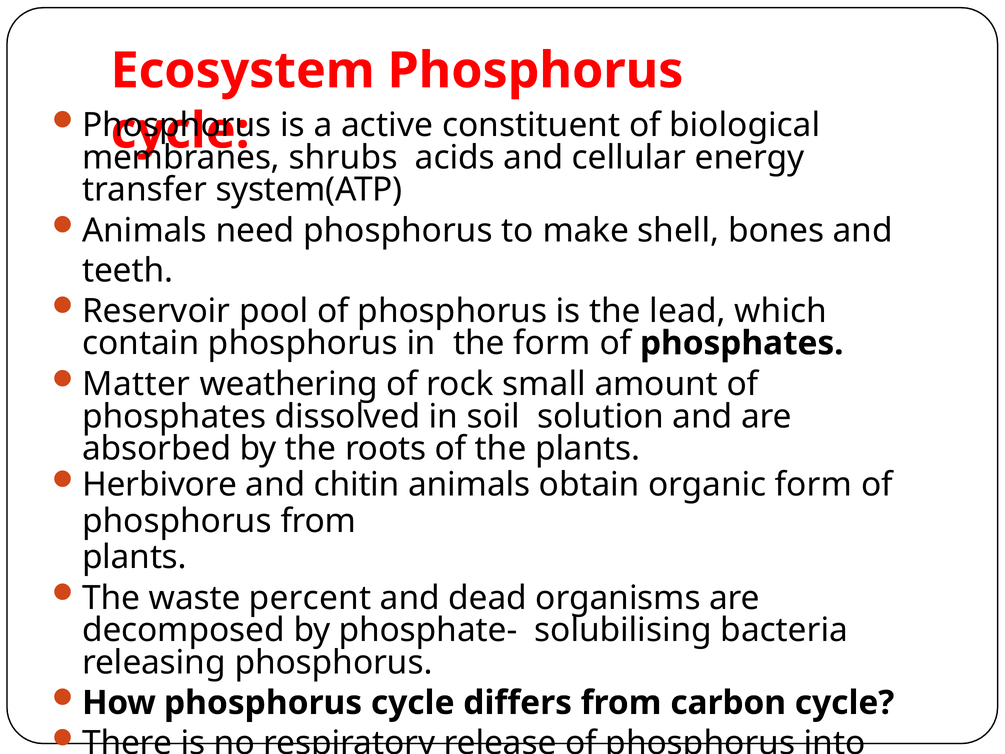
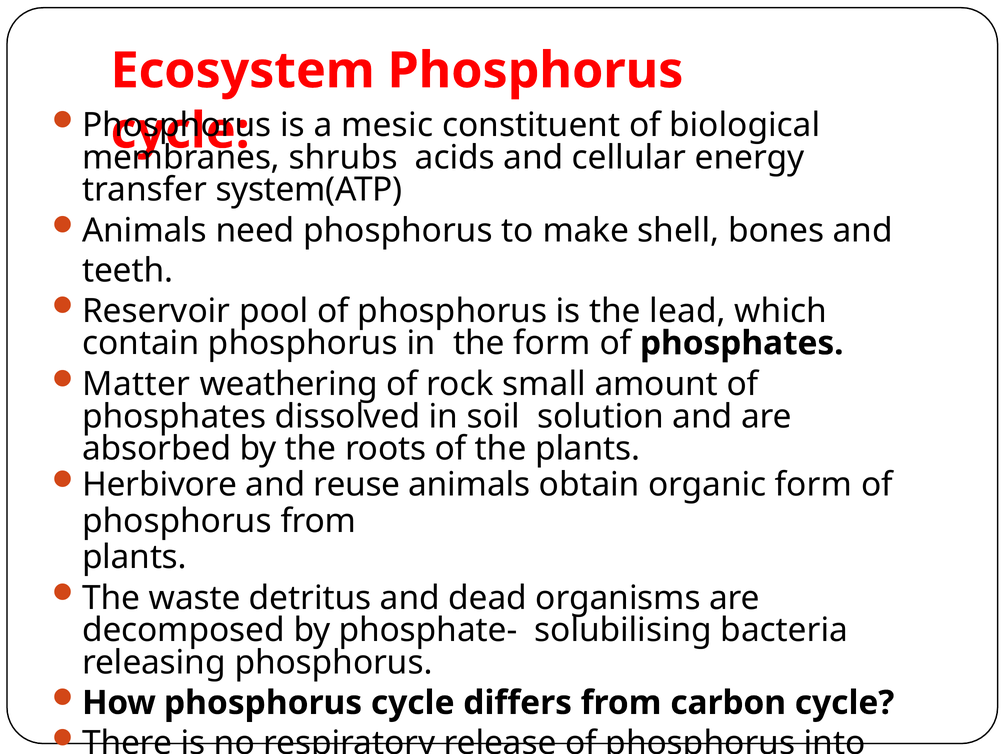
active: active -> mesic (387, 125)
chitin: chitin -> reuse (357, 485)
percent: percent -> detritus (310, 598)
